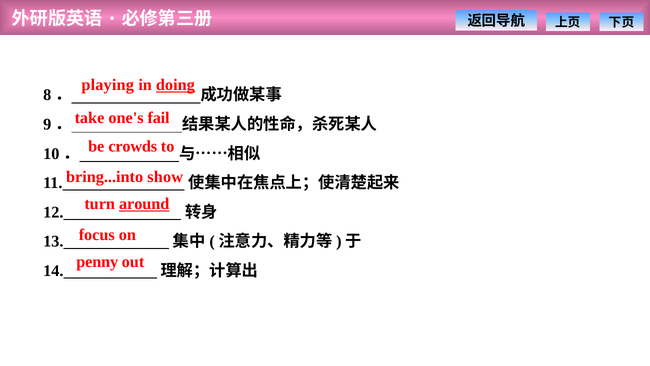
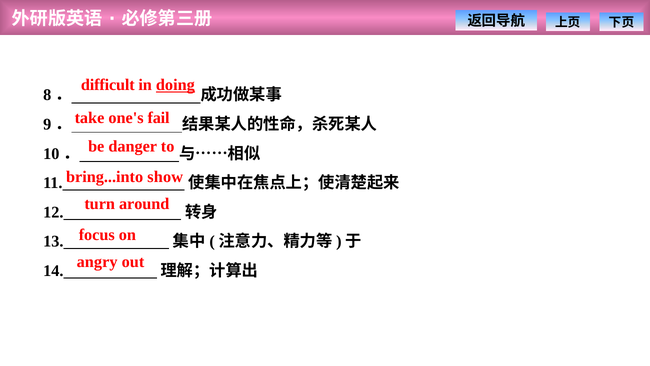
playing: playing -> difficult (108, 85)
crowds: crowds -> danger (133, 146)
around underline: present -> none (144, 204)
penny: penny -> angry (97, 261)
